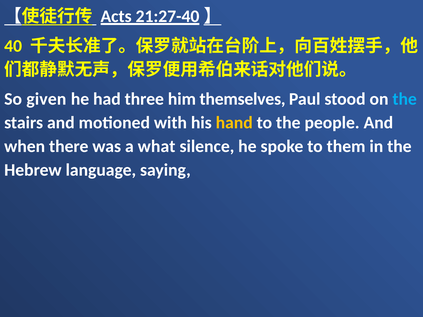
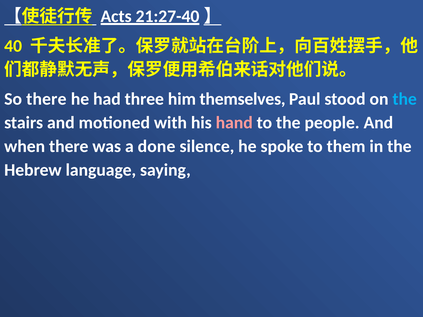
So given: given -> there (46, 99)
hand colour: yellow -> pink (234, 123)
what: what -> done (157, 147)
